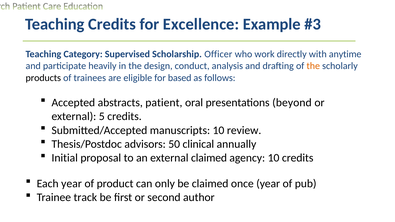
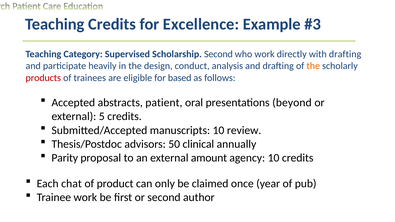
Scholarship Officer: Officer -> Second (218, 54)
with anytime: anytime -> drafting (345, 54)
products colour: black -> red (43, 78)
Initial: Initial -> Parity (65, 158)
external claimed: claimed -> amount (209, 158)
Each year: year -> chat (72, 184)
Trainee track: track -> work (85, 197)
